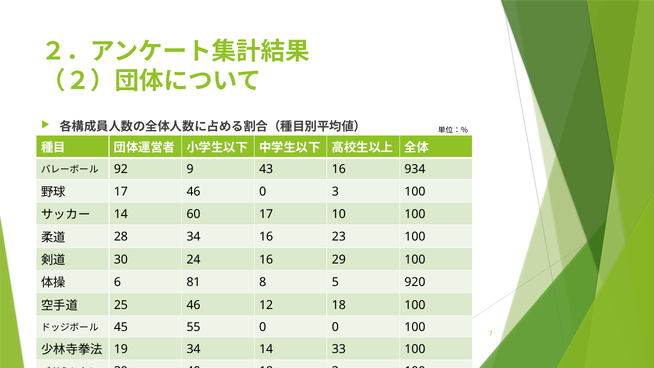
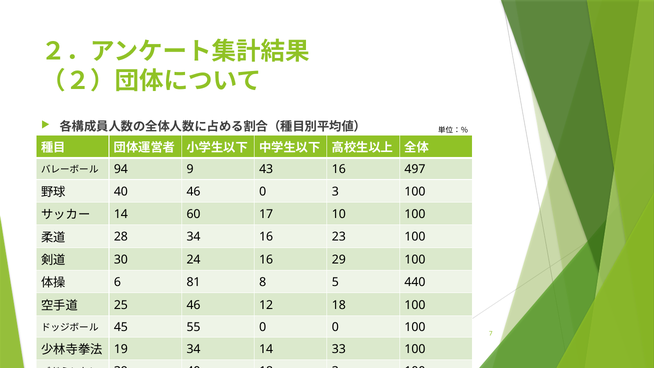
92: 92 -> 94 (121, 169)
934: 934 -> 497 (415, 169)
17: 17 -> 40 (121, 191)
920: 920 -> 440 (415, 282)
